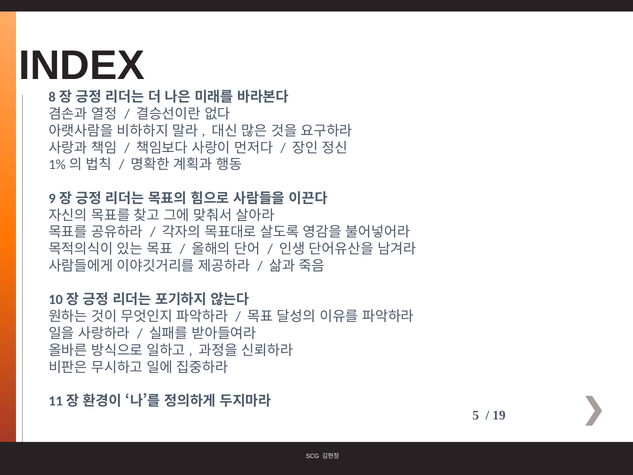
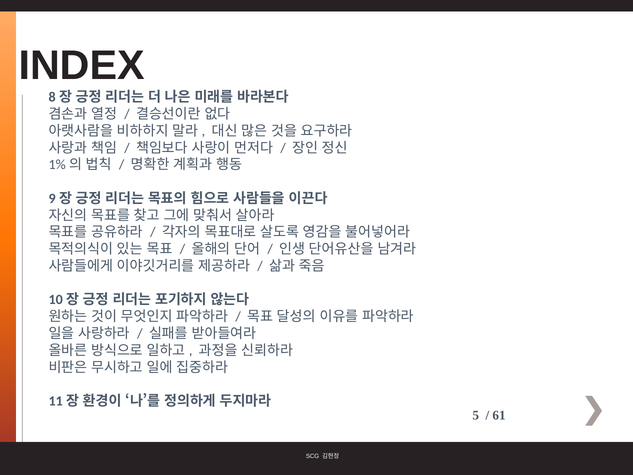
19: 19 -> 61 (499, 415)
